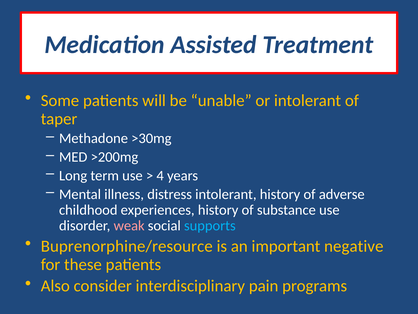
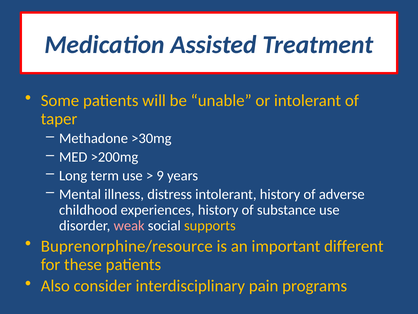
4: 4 -> 9 (160, 175)
supports colour: light blue -> yellow (210, 225)
negative: negative -> different (354, 246)
